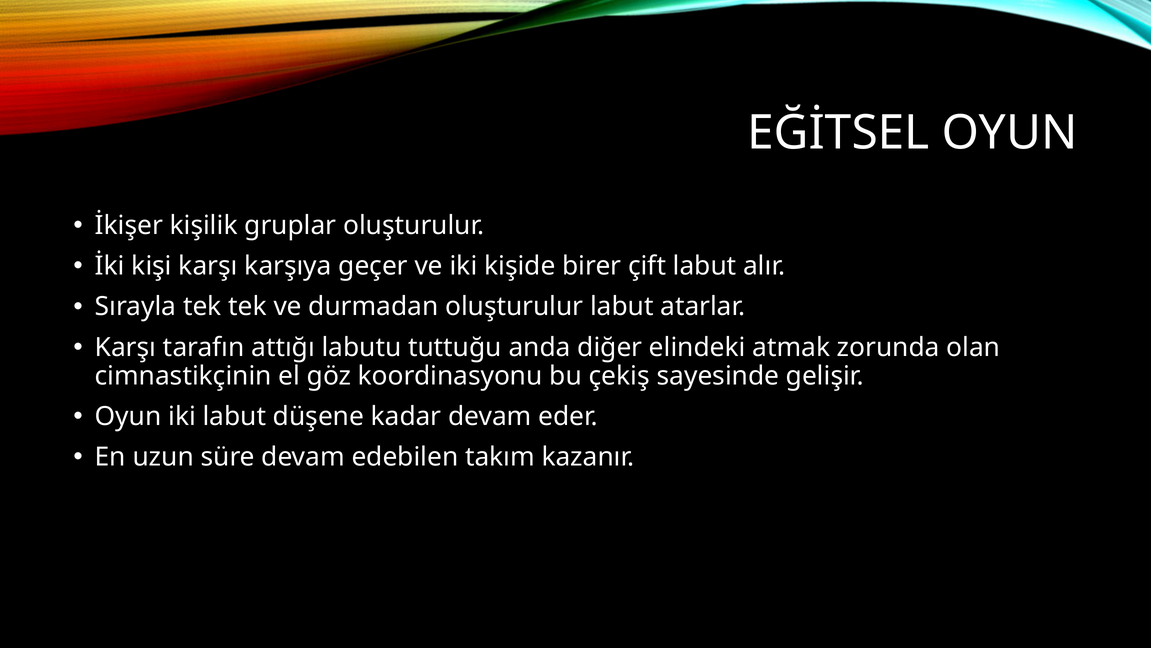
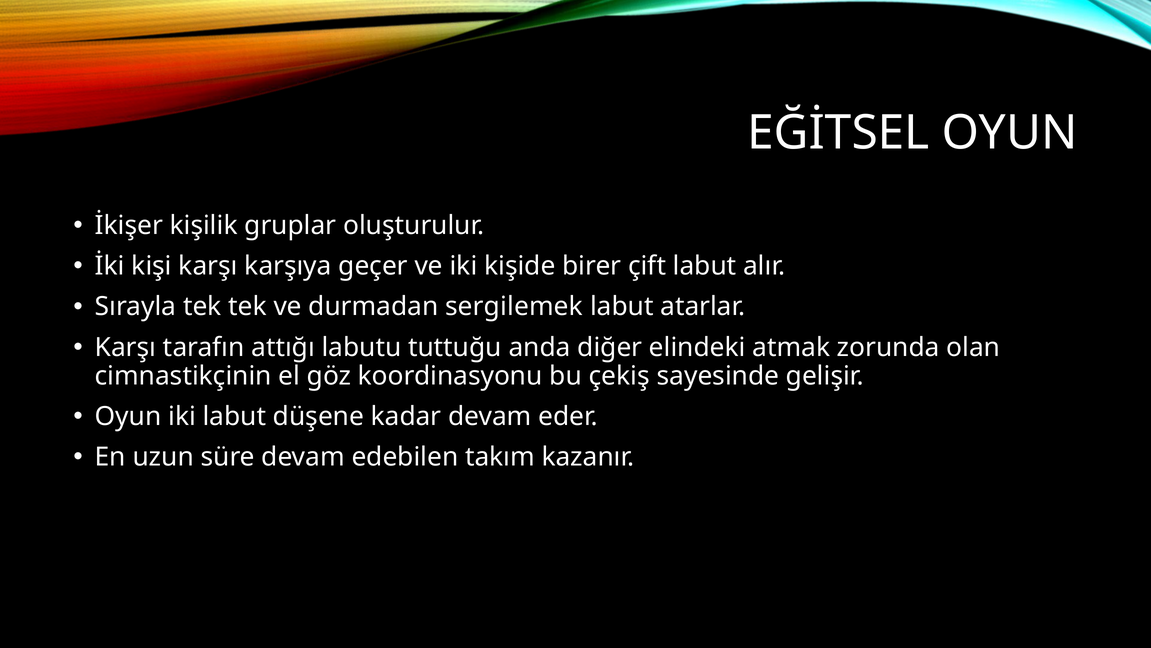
durmadan oluşturulur: oluşturulur -> sergilemek (514, 307)
